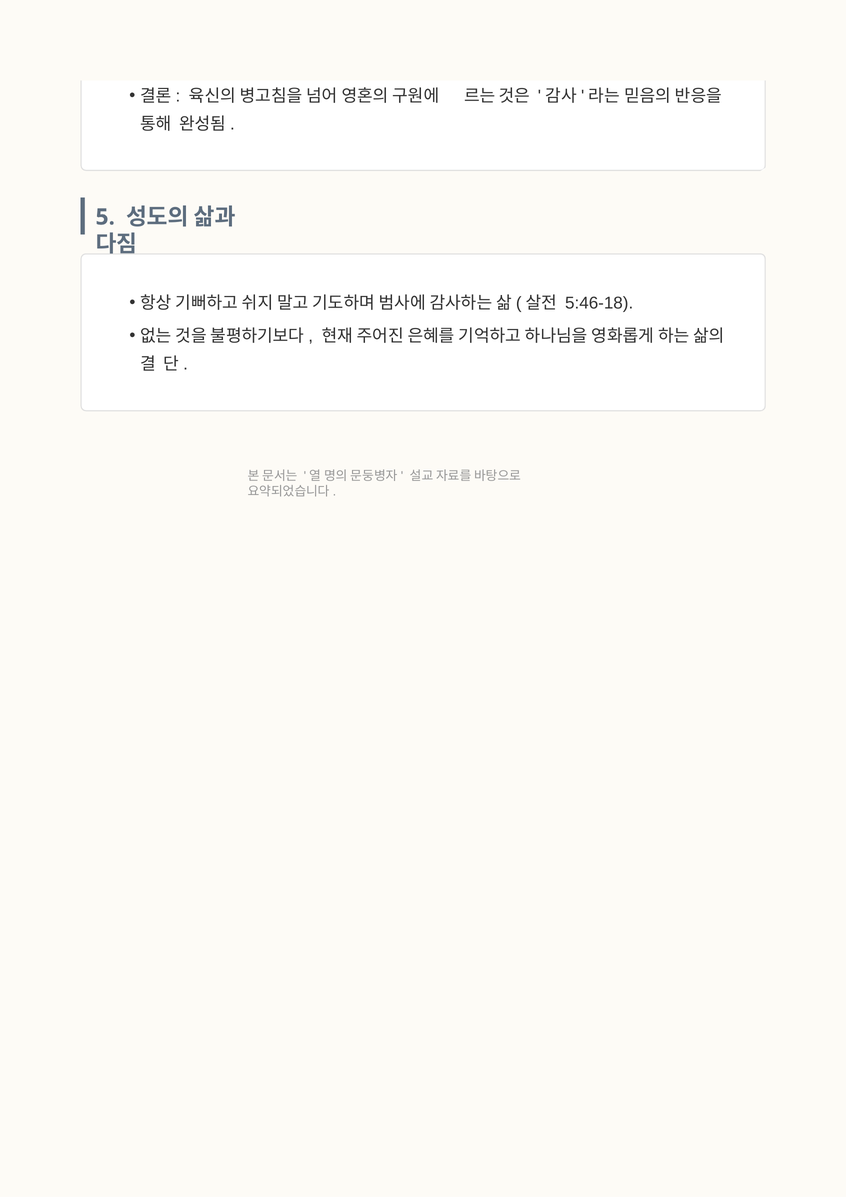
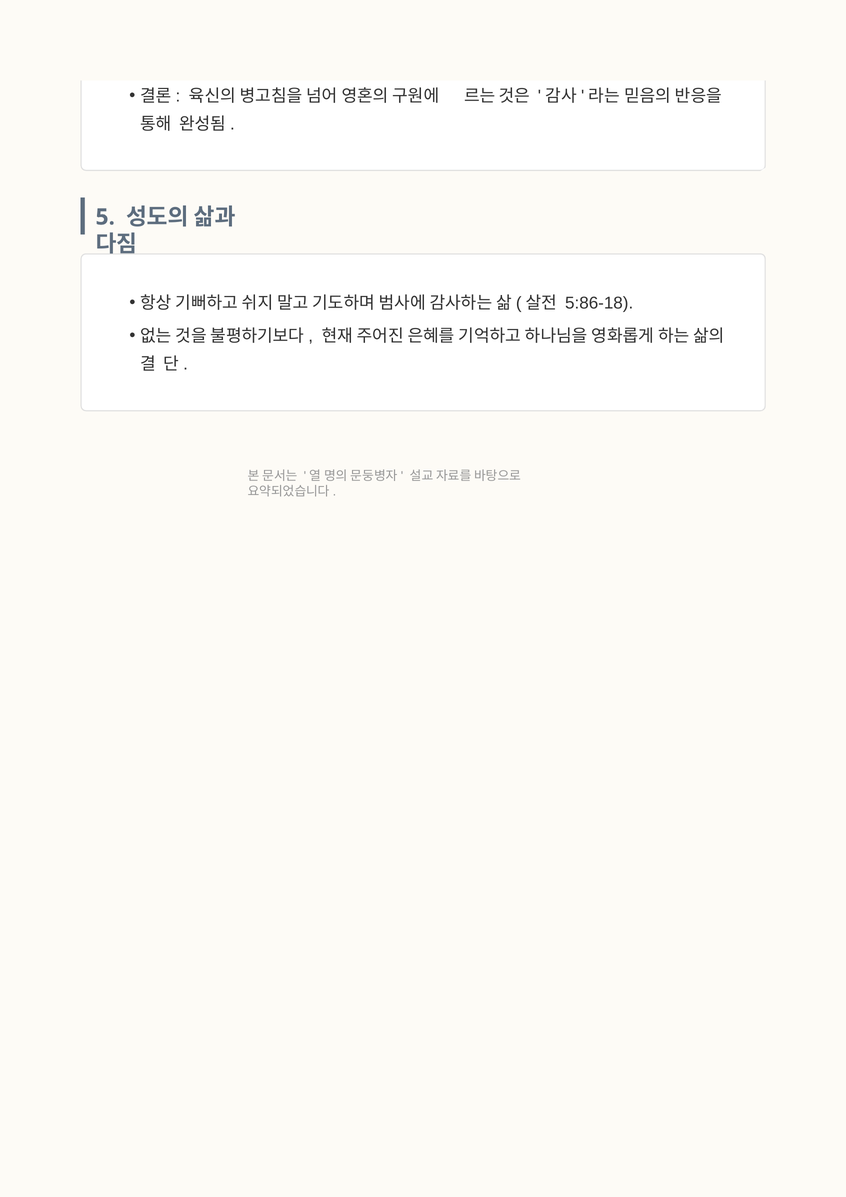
5:46-18: 5:46-18 -> 5:86-18 (599, 303)
